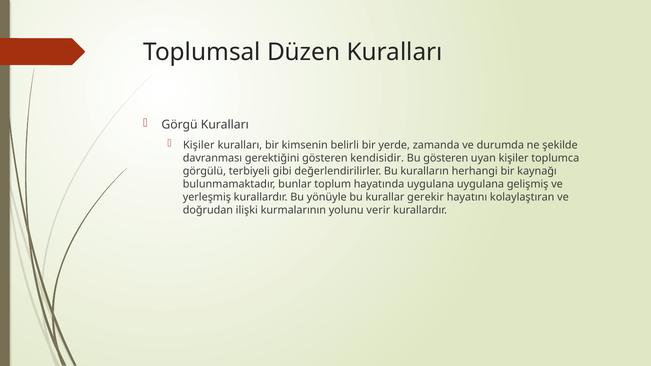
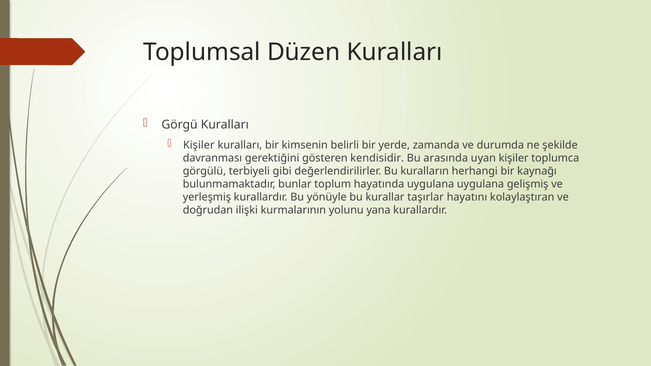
Bu gösteren: gösteren -> arasında (446, 158)
gerekir: gerekir -> taşırlar (426, 197)
verir: verir -> yana (378, 210)
